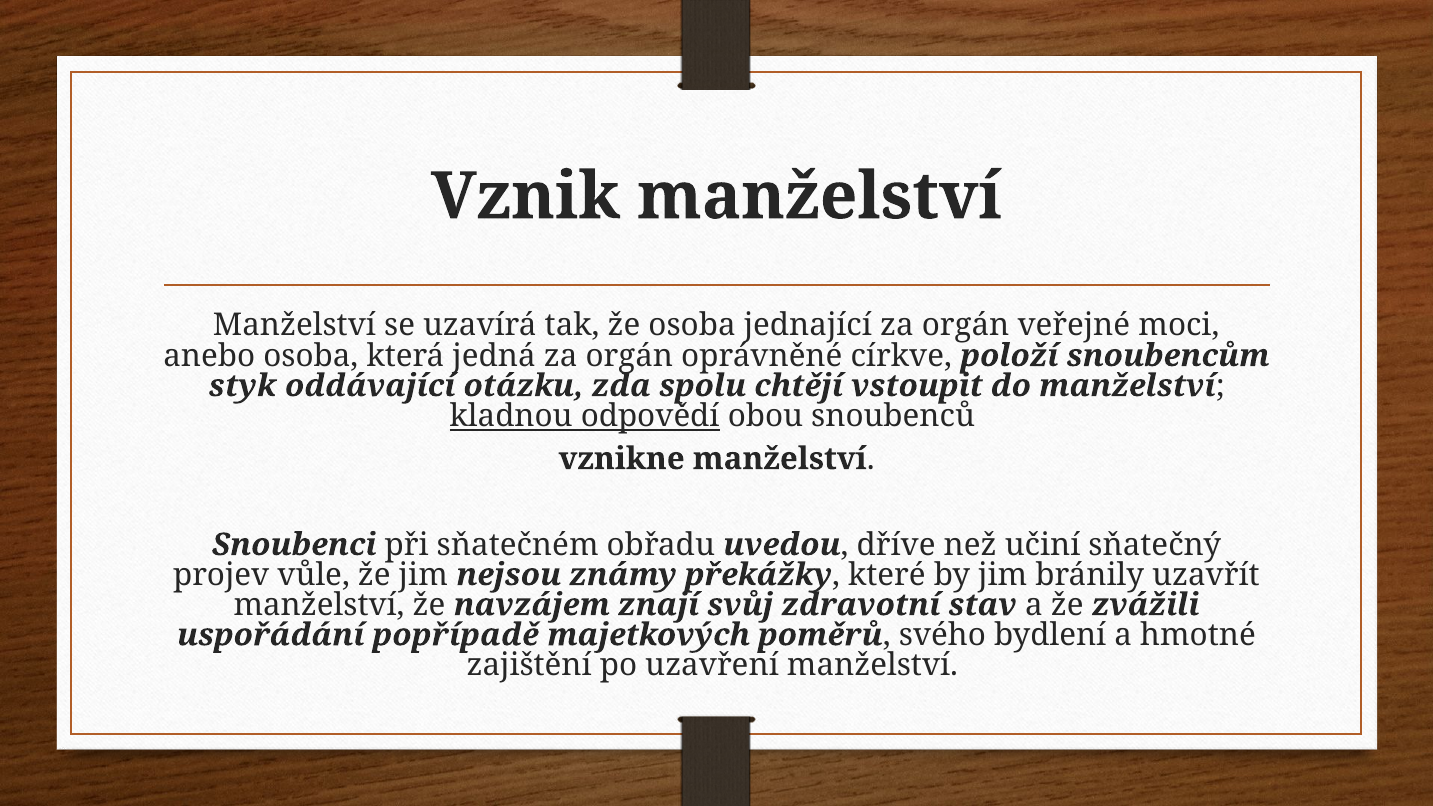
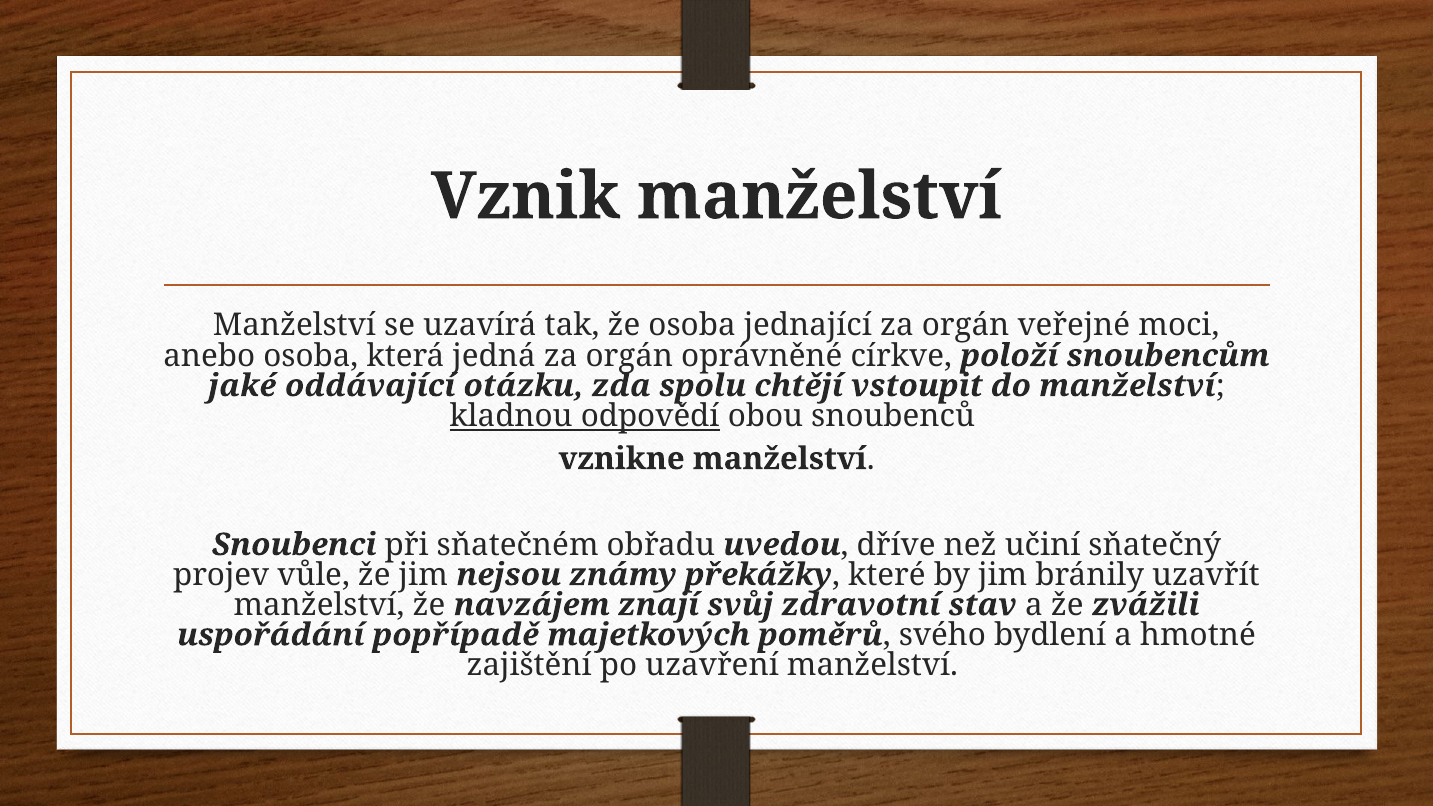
styk: styk -> jaké (242, 386)
